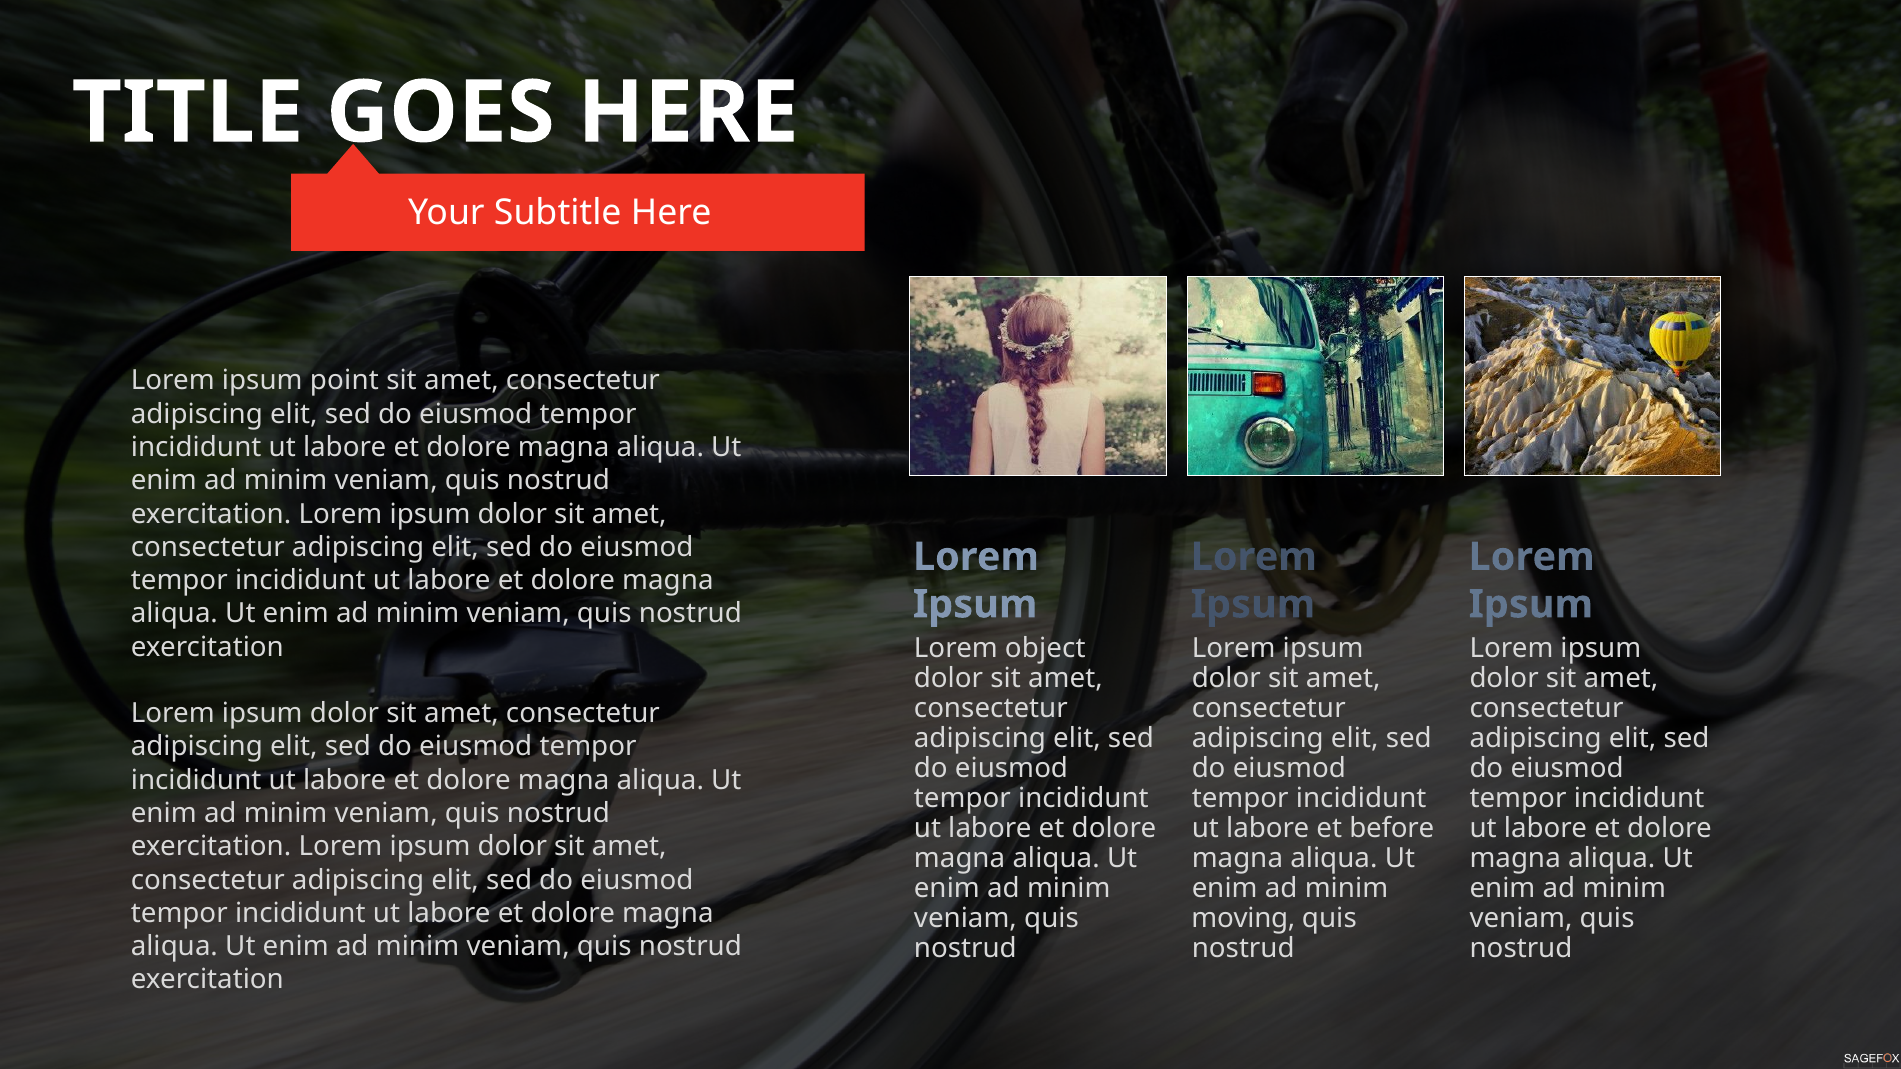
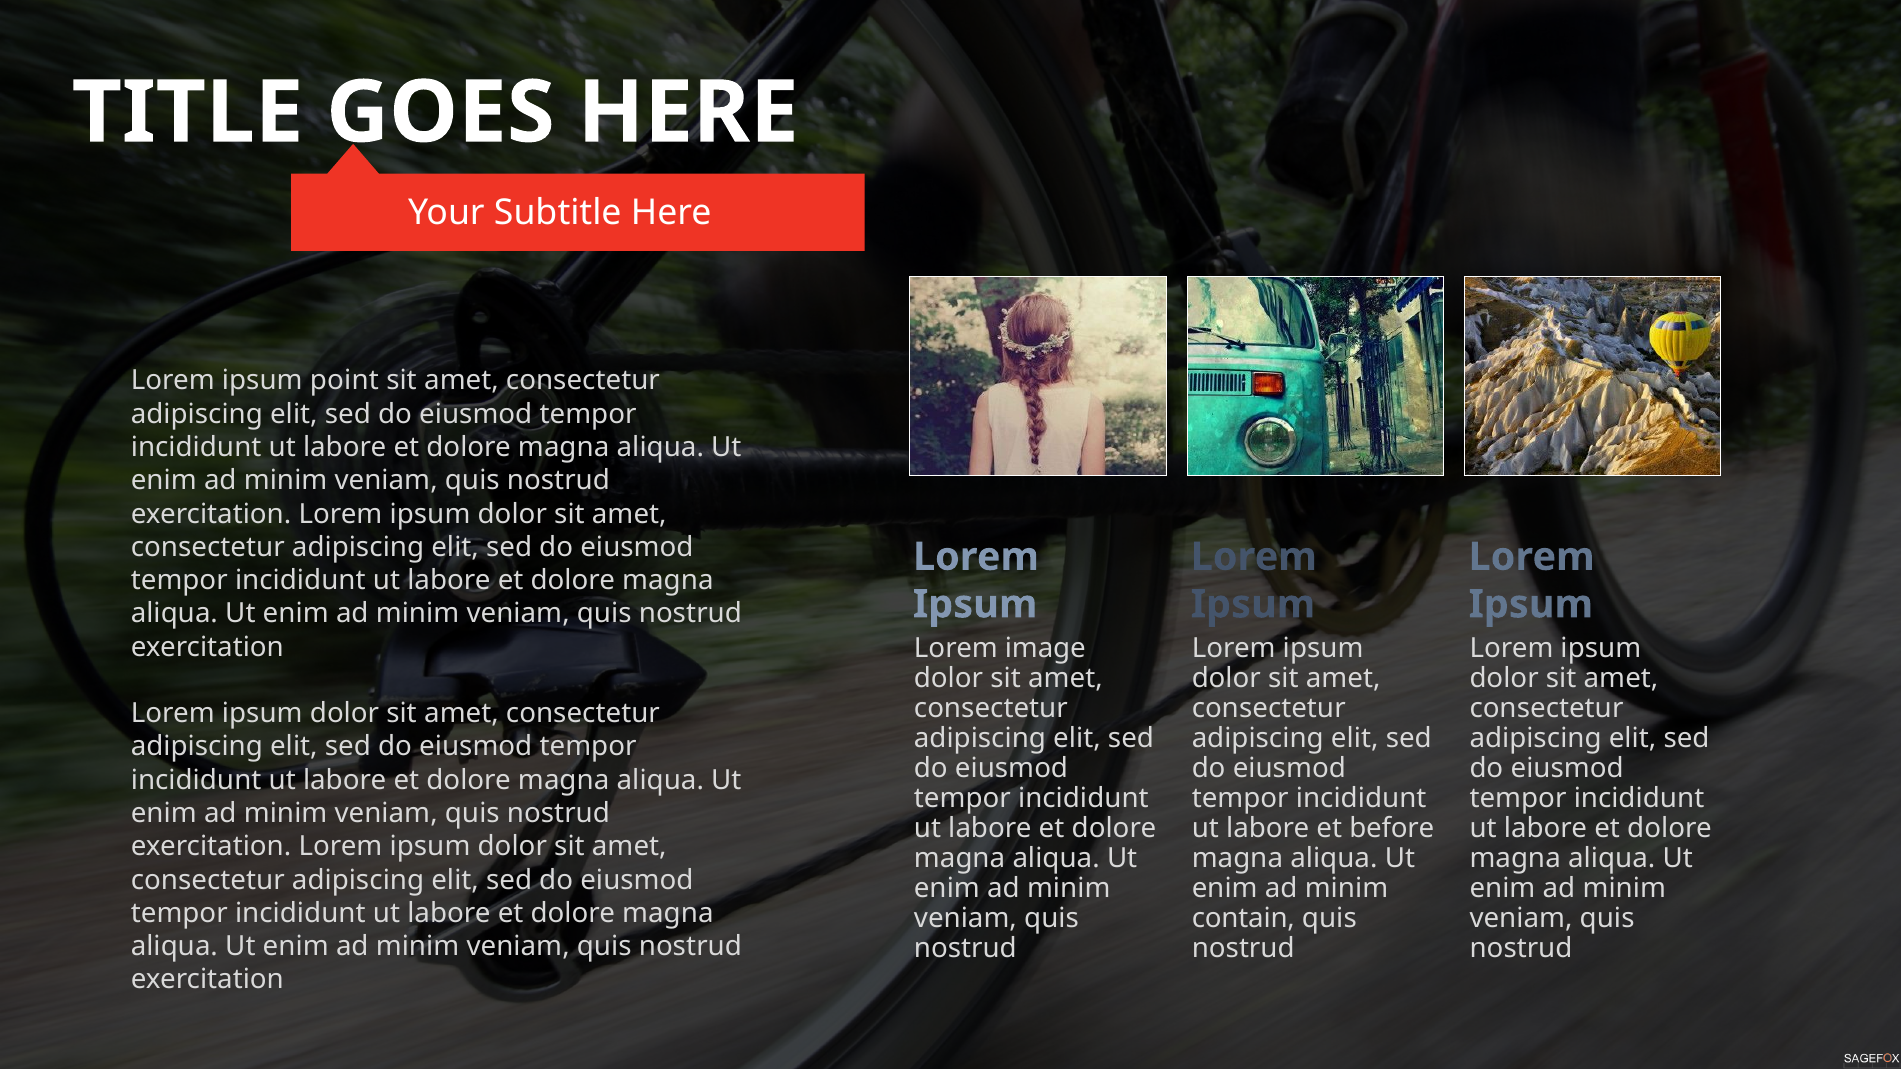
object: object -> image (1045, 649)
moving: moving -> contain (1243, 918)
